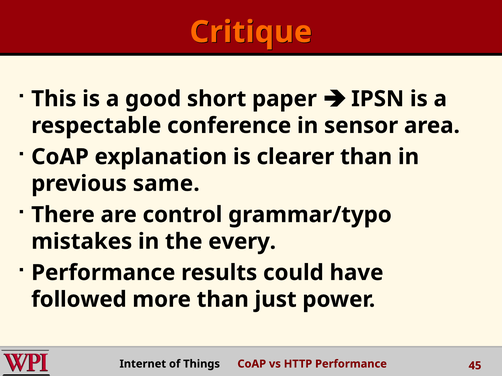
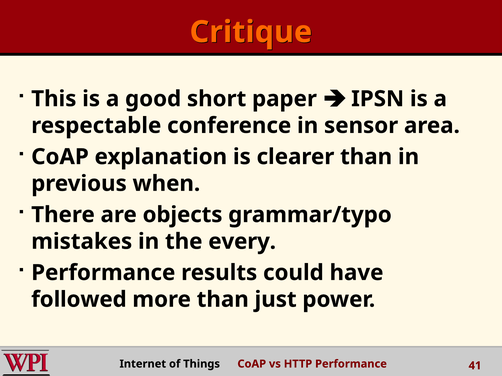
same: same -> when (166, 184)
control: control -> objects (183, 215)
45: 45 -> 41 (475, 366)
